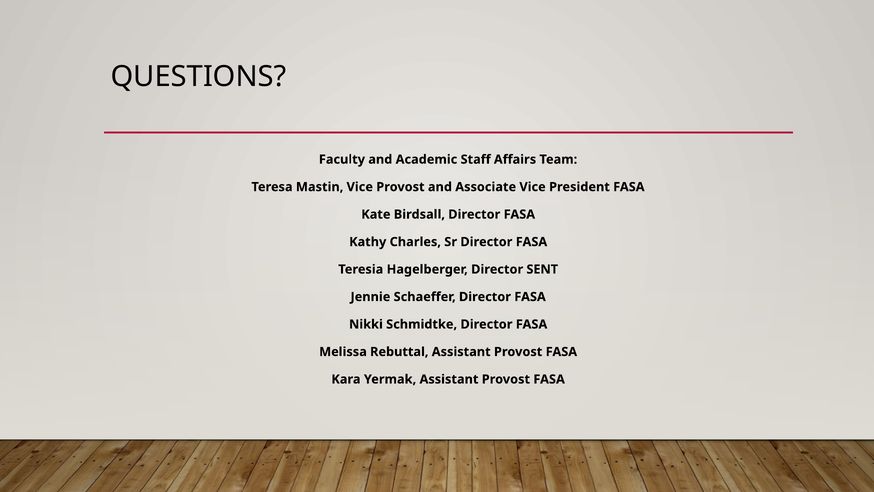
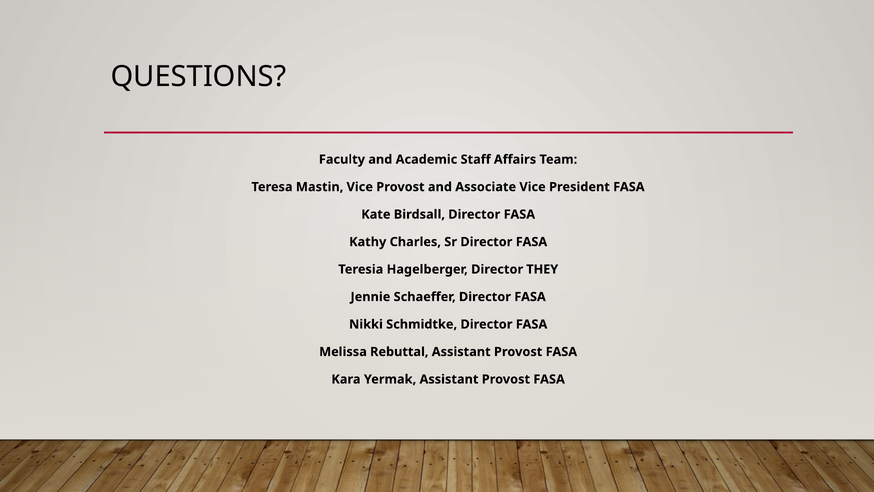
SENT: SENT -> THEY (542, 269)
